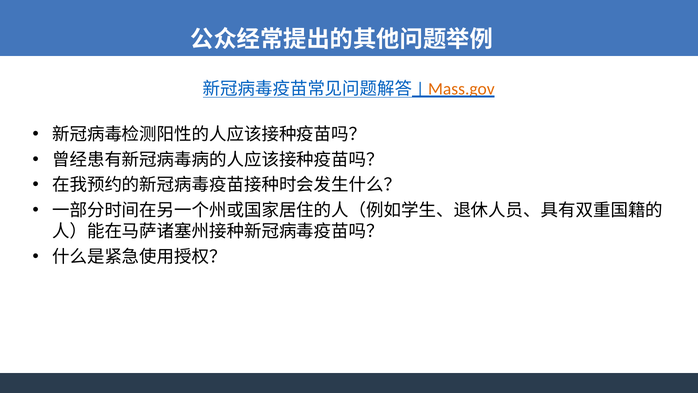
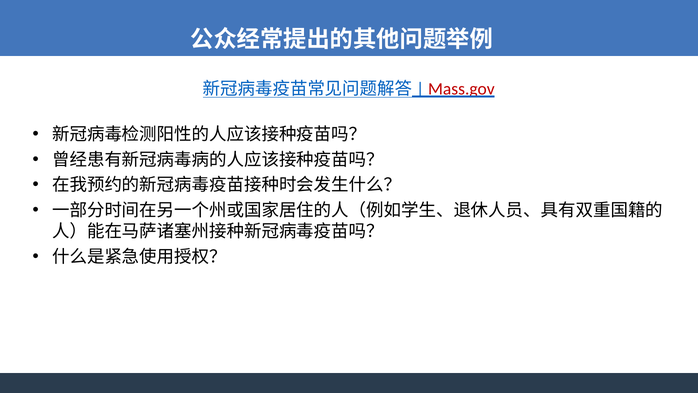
Mass.gov colour: orange -> red (461, 89)
